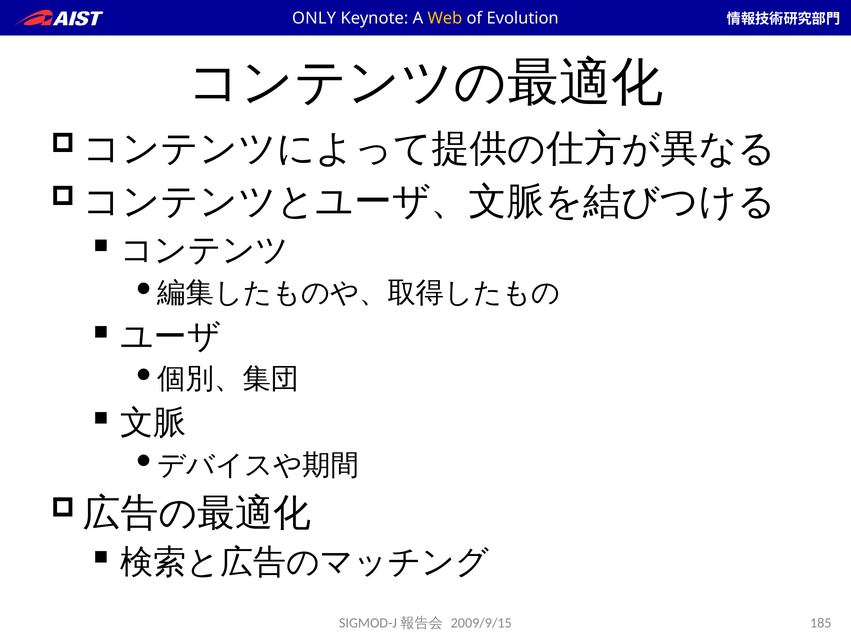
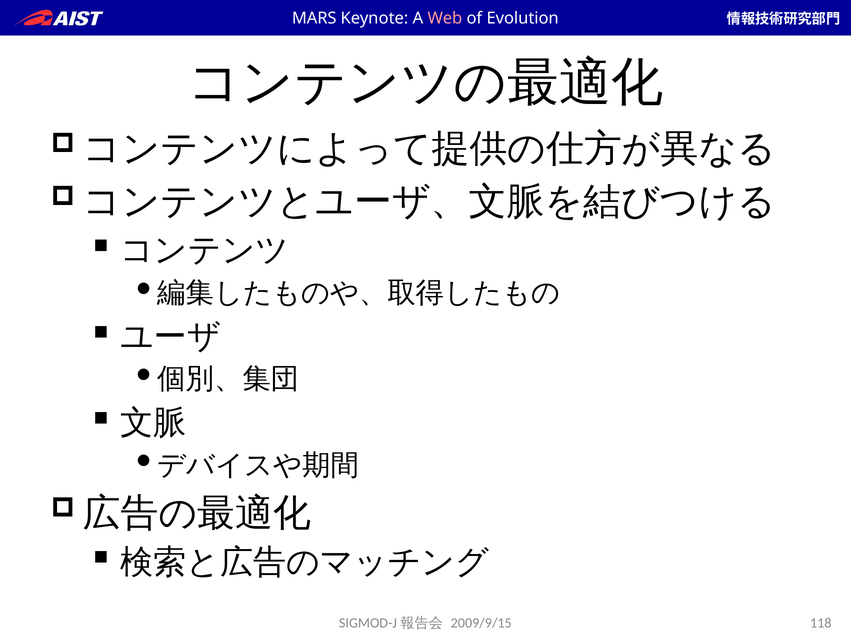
ONLY: ONLY -> MARS (314, 18)
Web colour: yellow -> pink (445, 18)
185: 185 -> 118 (821, 622)
